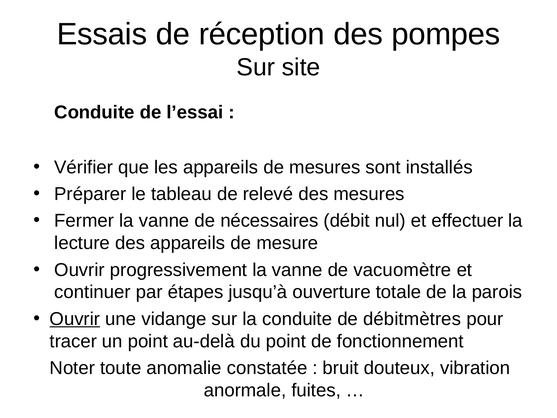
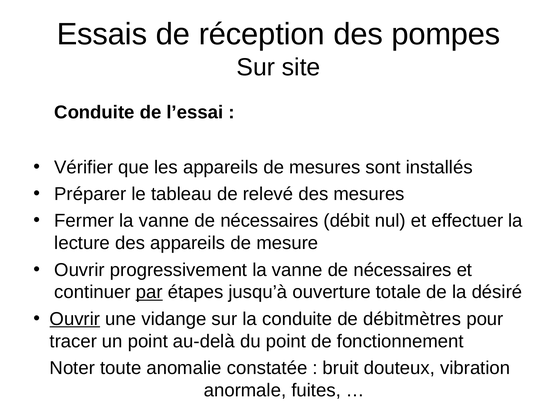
vacuomètre: vacuomètre -> nécessaires (402, 270)
par underline: none -> present (149, 292)
parois: parois -> désiré (497, 292)
